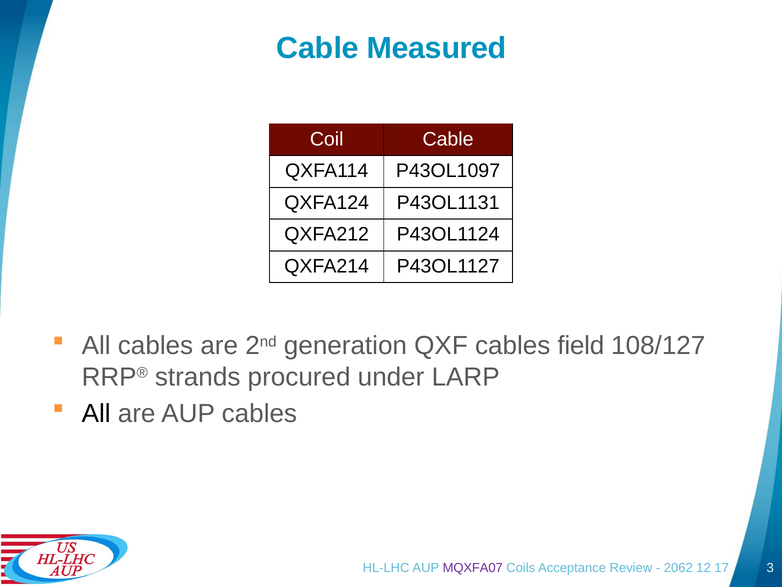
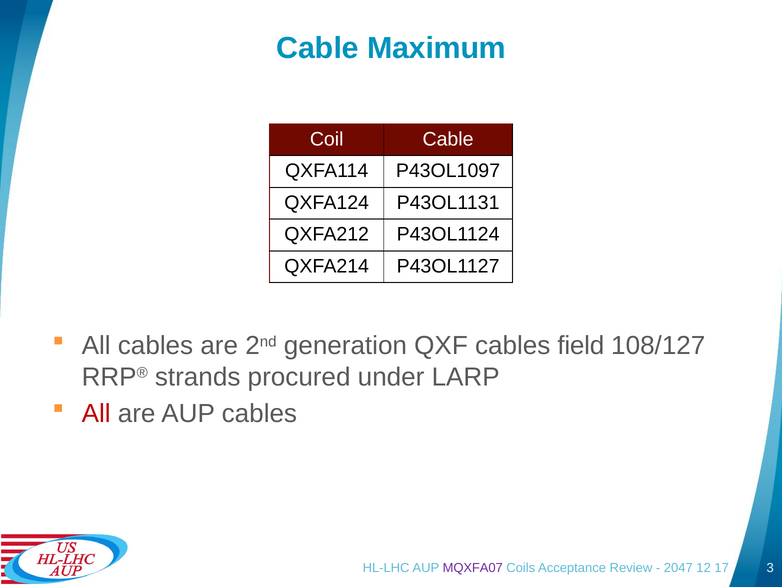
Measured: Measured -> Maximum (437, 48)
All colour: black -> red (96, 413)
2062: 2062 -> 2047 (678, 567)
